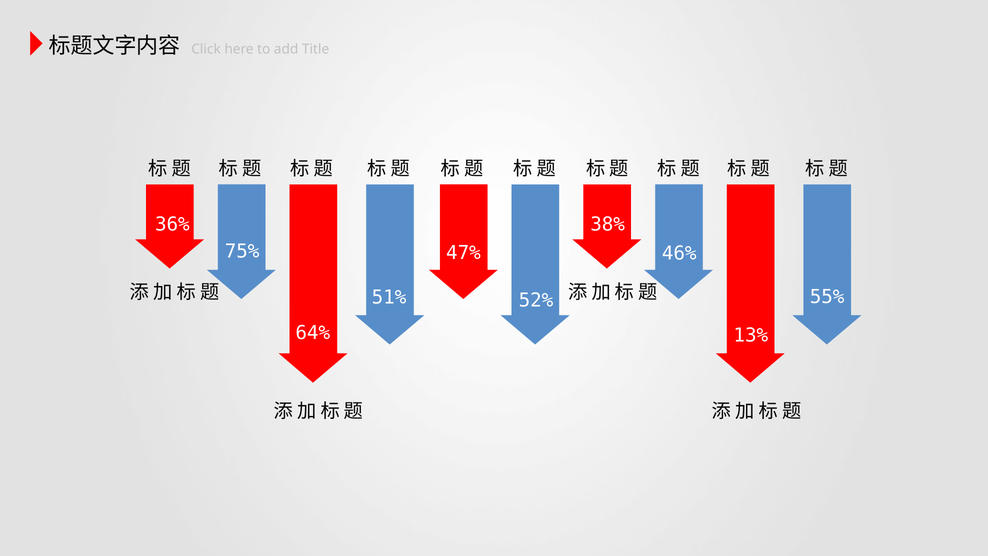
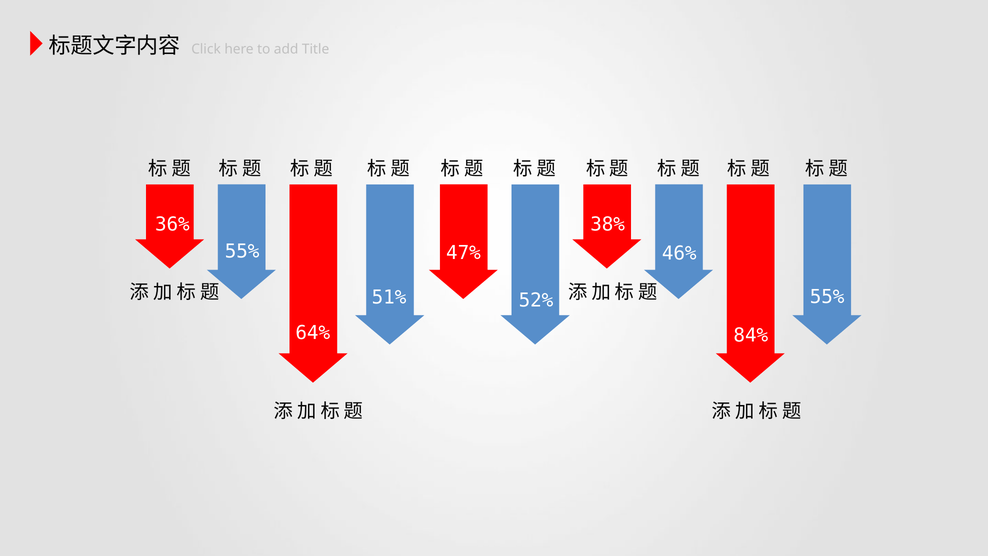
75%: 75% -> 55% (242, 251)
13%: 13% -> 84% (751, 335)
